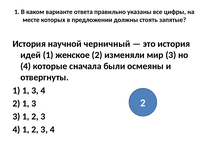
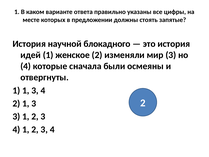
черничный: черничный -> блокадного (107, 44)
